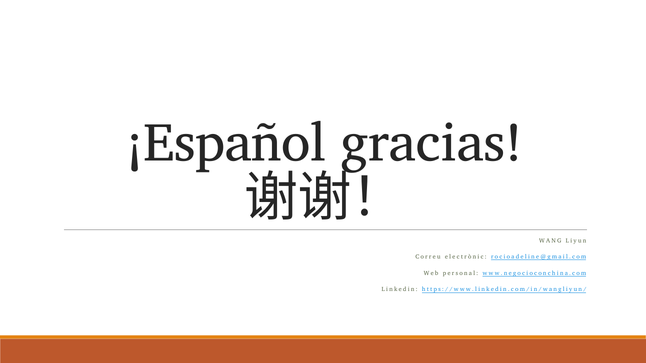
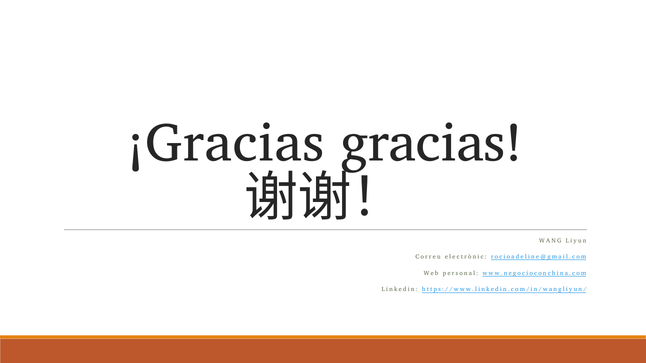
¡Español: ¡Español -> ¡Gracias (225, 143)
